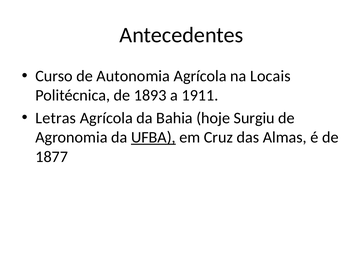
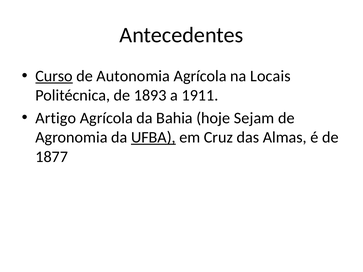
Curso underline: none -> present (54, 76)
Letras: Letras -> Artigo (56, 118)
Surgiu: Surgiu -> Sejam (254, 118)
